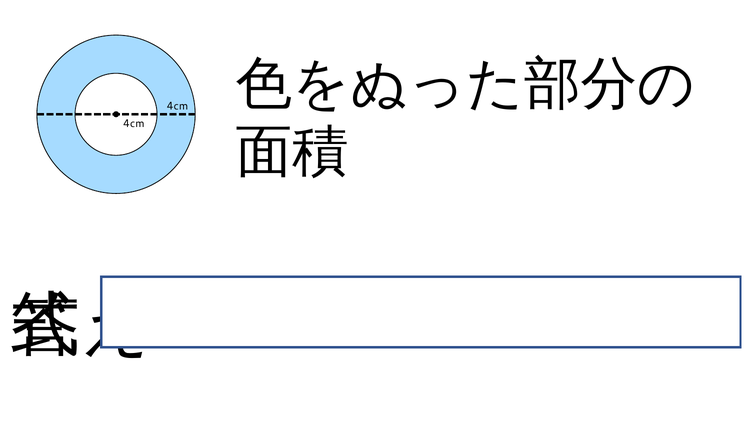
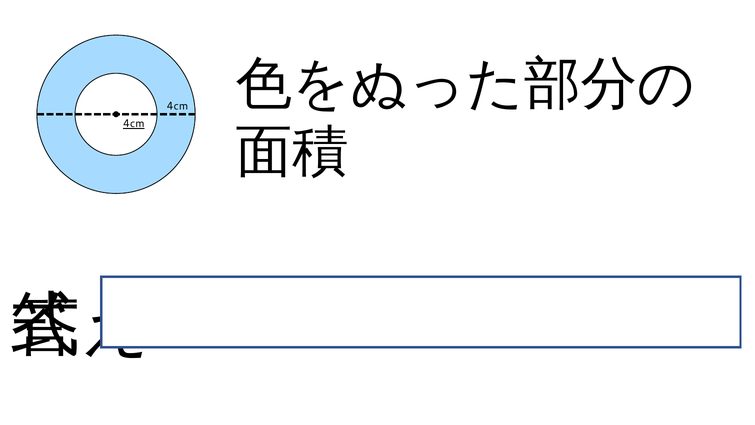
4cm underline: none -> present (134, 124)
